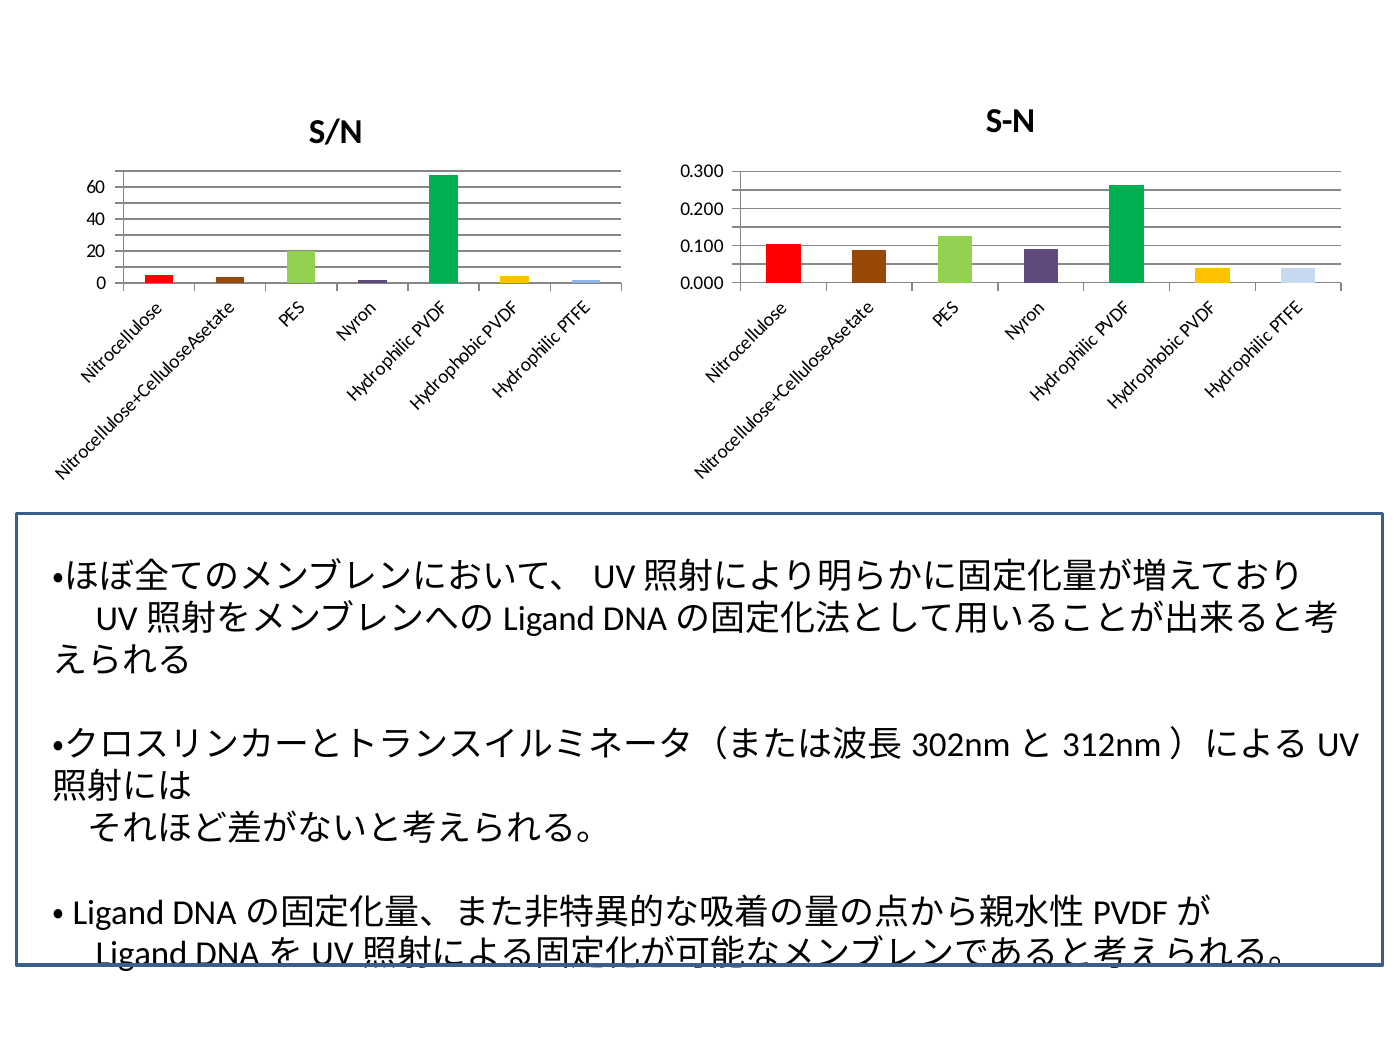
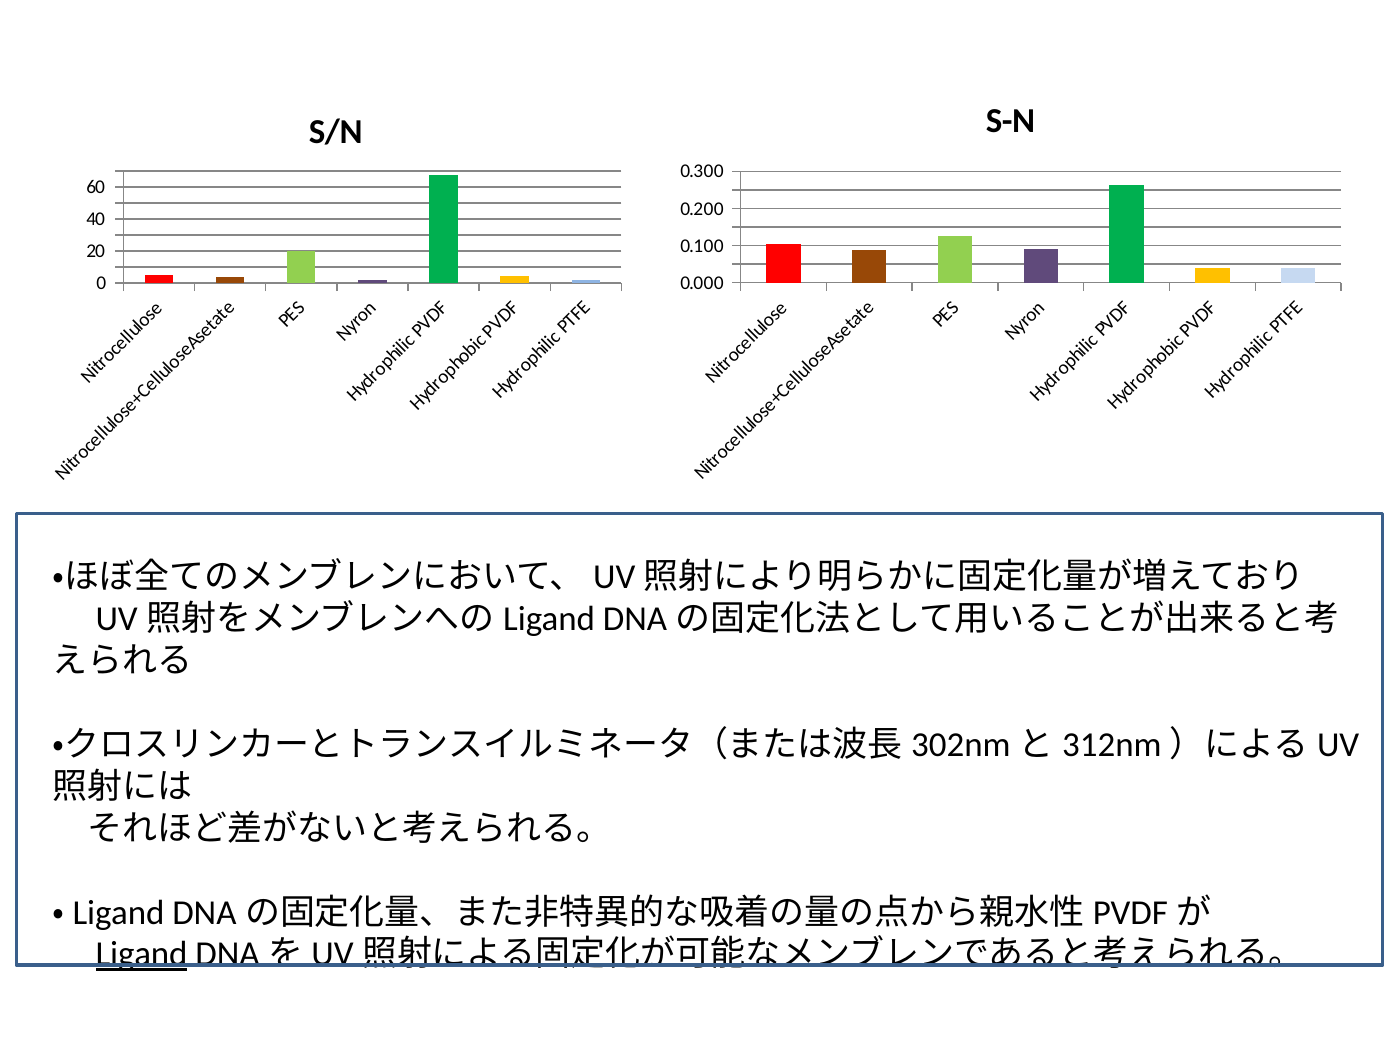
Ligand underline: none -> present (142, 955)
